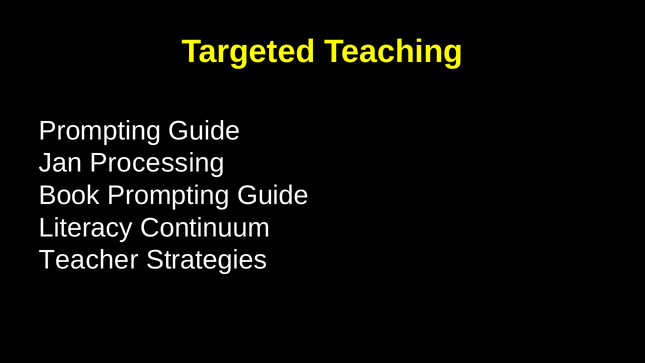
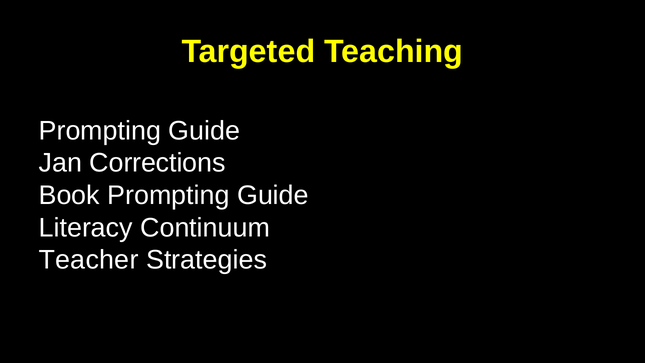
Processing: Processing -> Corrections (157, 163)
